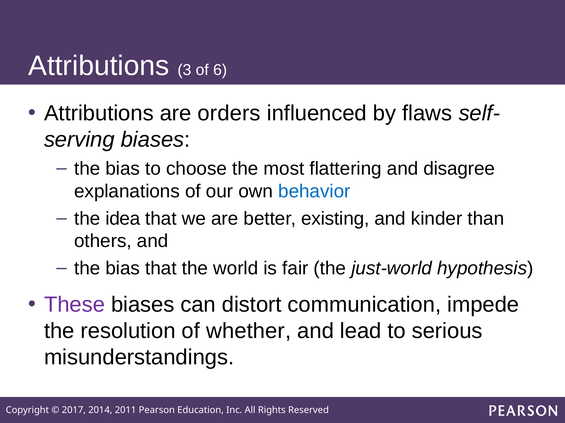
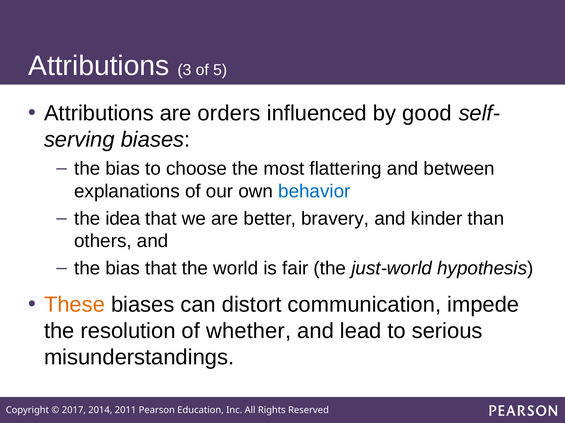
6: 6 -> 5 (220, 70)
flaws: flaws -> good (427, 114)
disagree: disagree -> between (459, 169)
existing: existing -> bravery (335, 219)
These colour: purple -> orange (75, 305)
